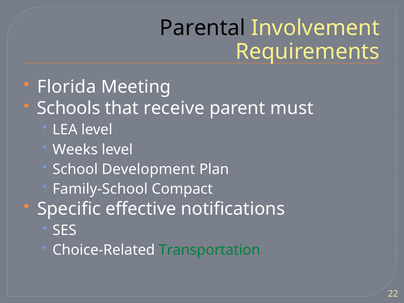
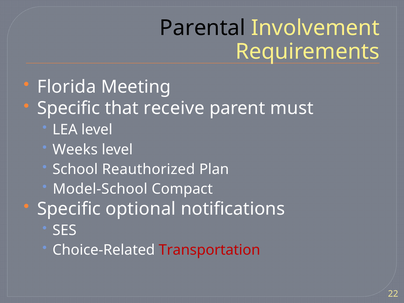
Schools: Schools -> Specific (69, 108)
Development: Development -> Reauthorized (148, 169)
Family-School: Family-School -> Model-School (100, 189)
effective: effective -> optional (141, 209)
Transportation colour: green -> red (210, 250)
